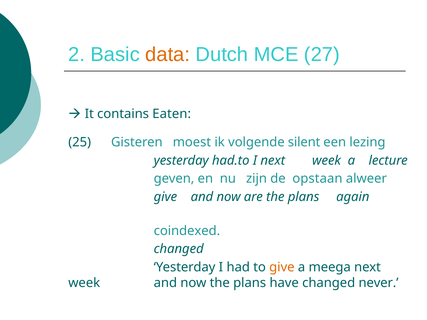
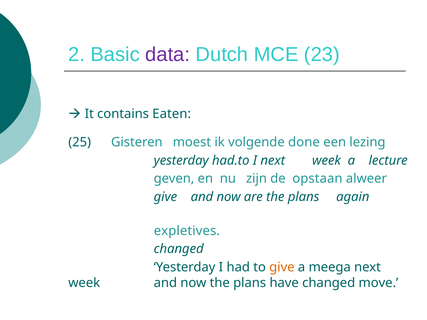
data colour: orange -> purple (168, 55)
27: 27 -> 23 (322, 55)
silent: silent -> done (304, 142)
coindexed: coindexed -> expletives (187, 231)
never: never -> move (378, 283)
